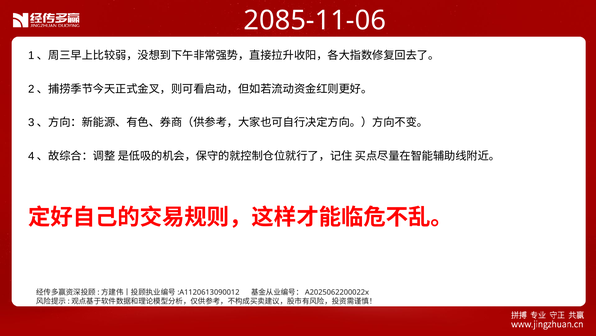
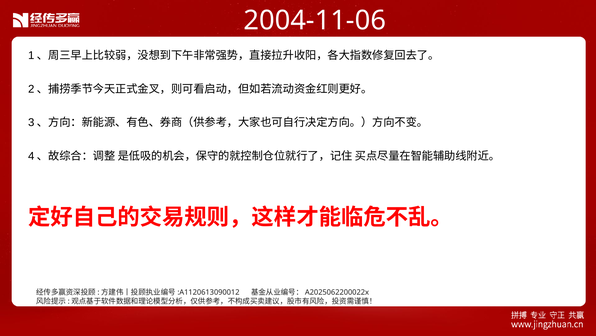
2085-11-06: 2085-11-06 -> 2004-11-06 (315, 20)
